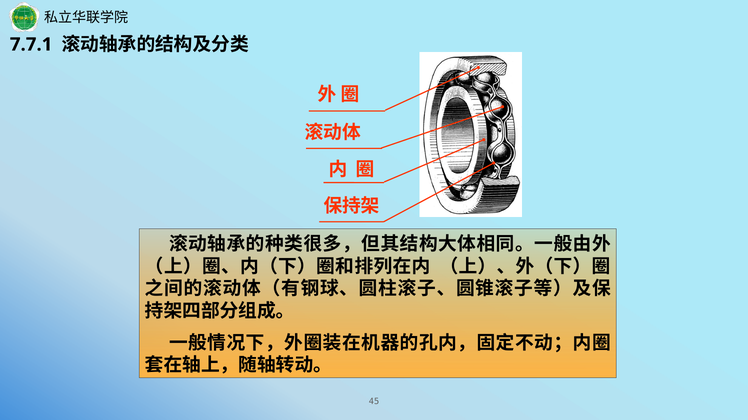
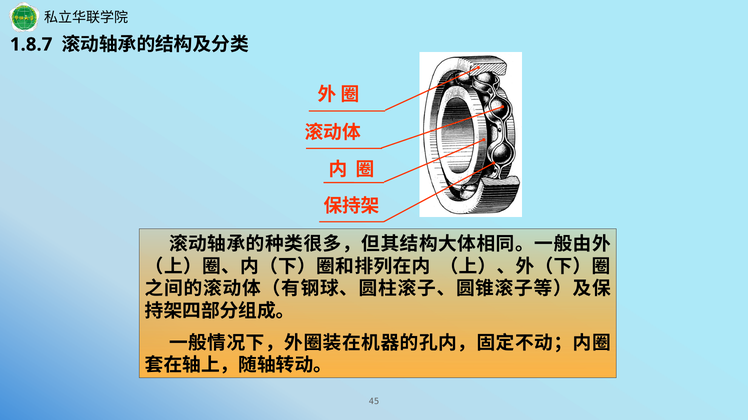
7.7.1: 7.7.1 -> 1.8.7 (31, 45)
